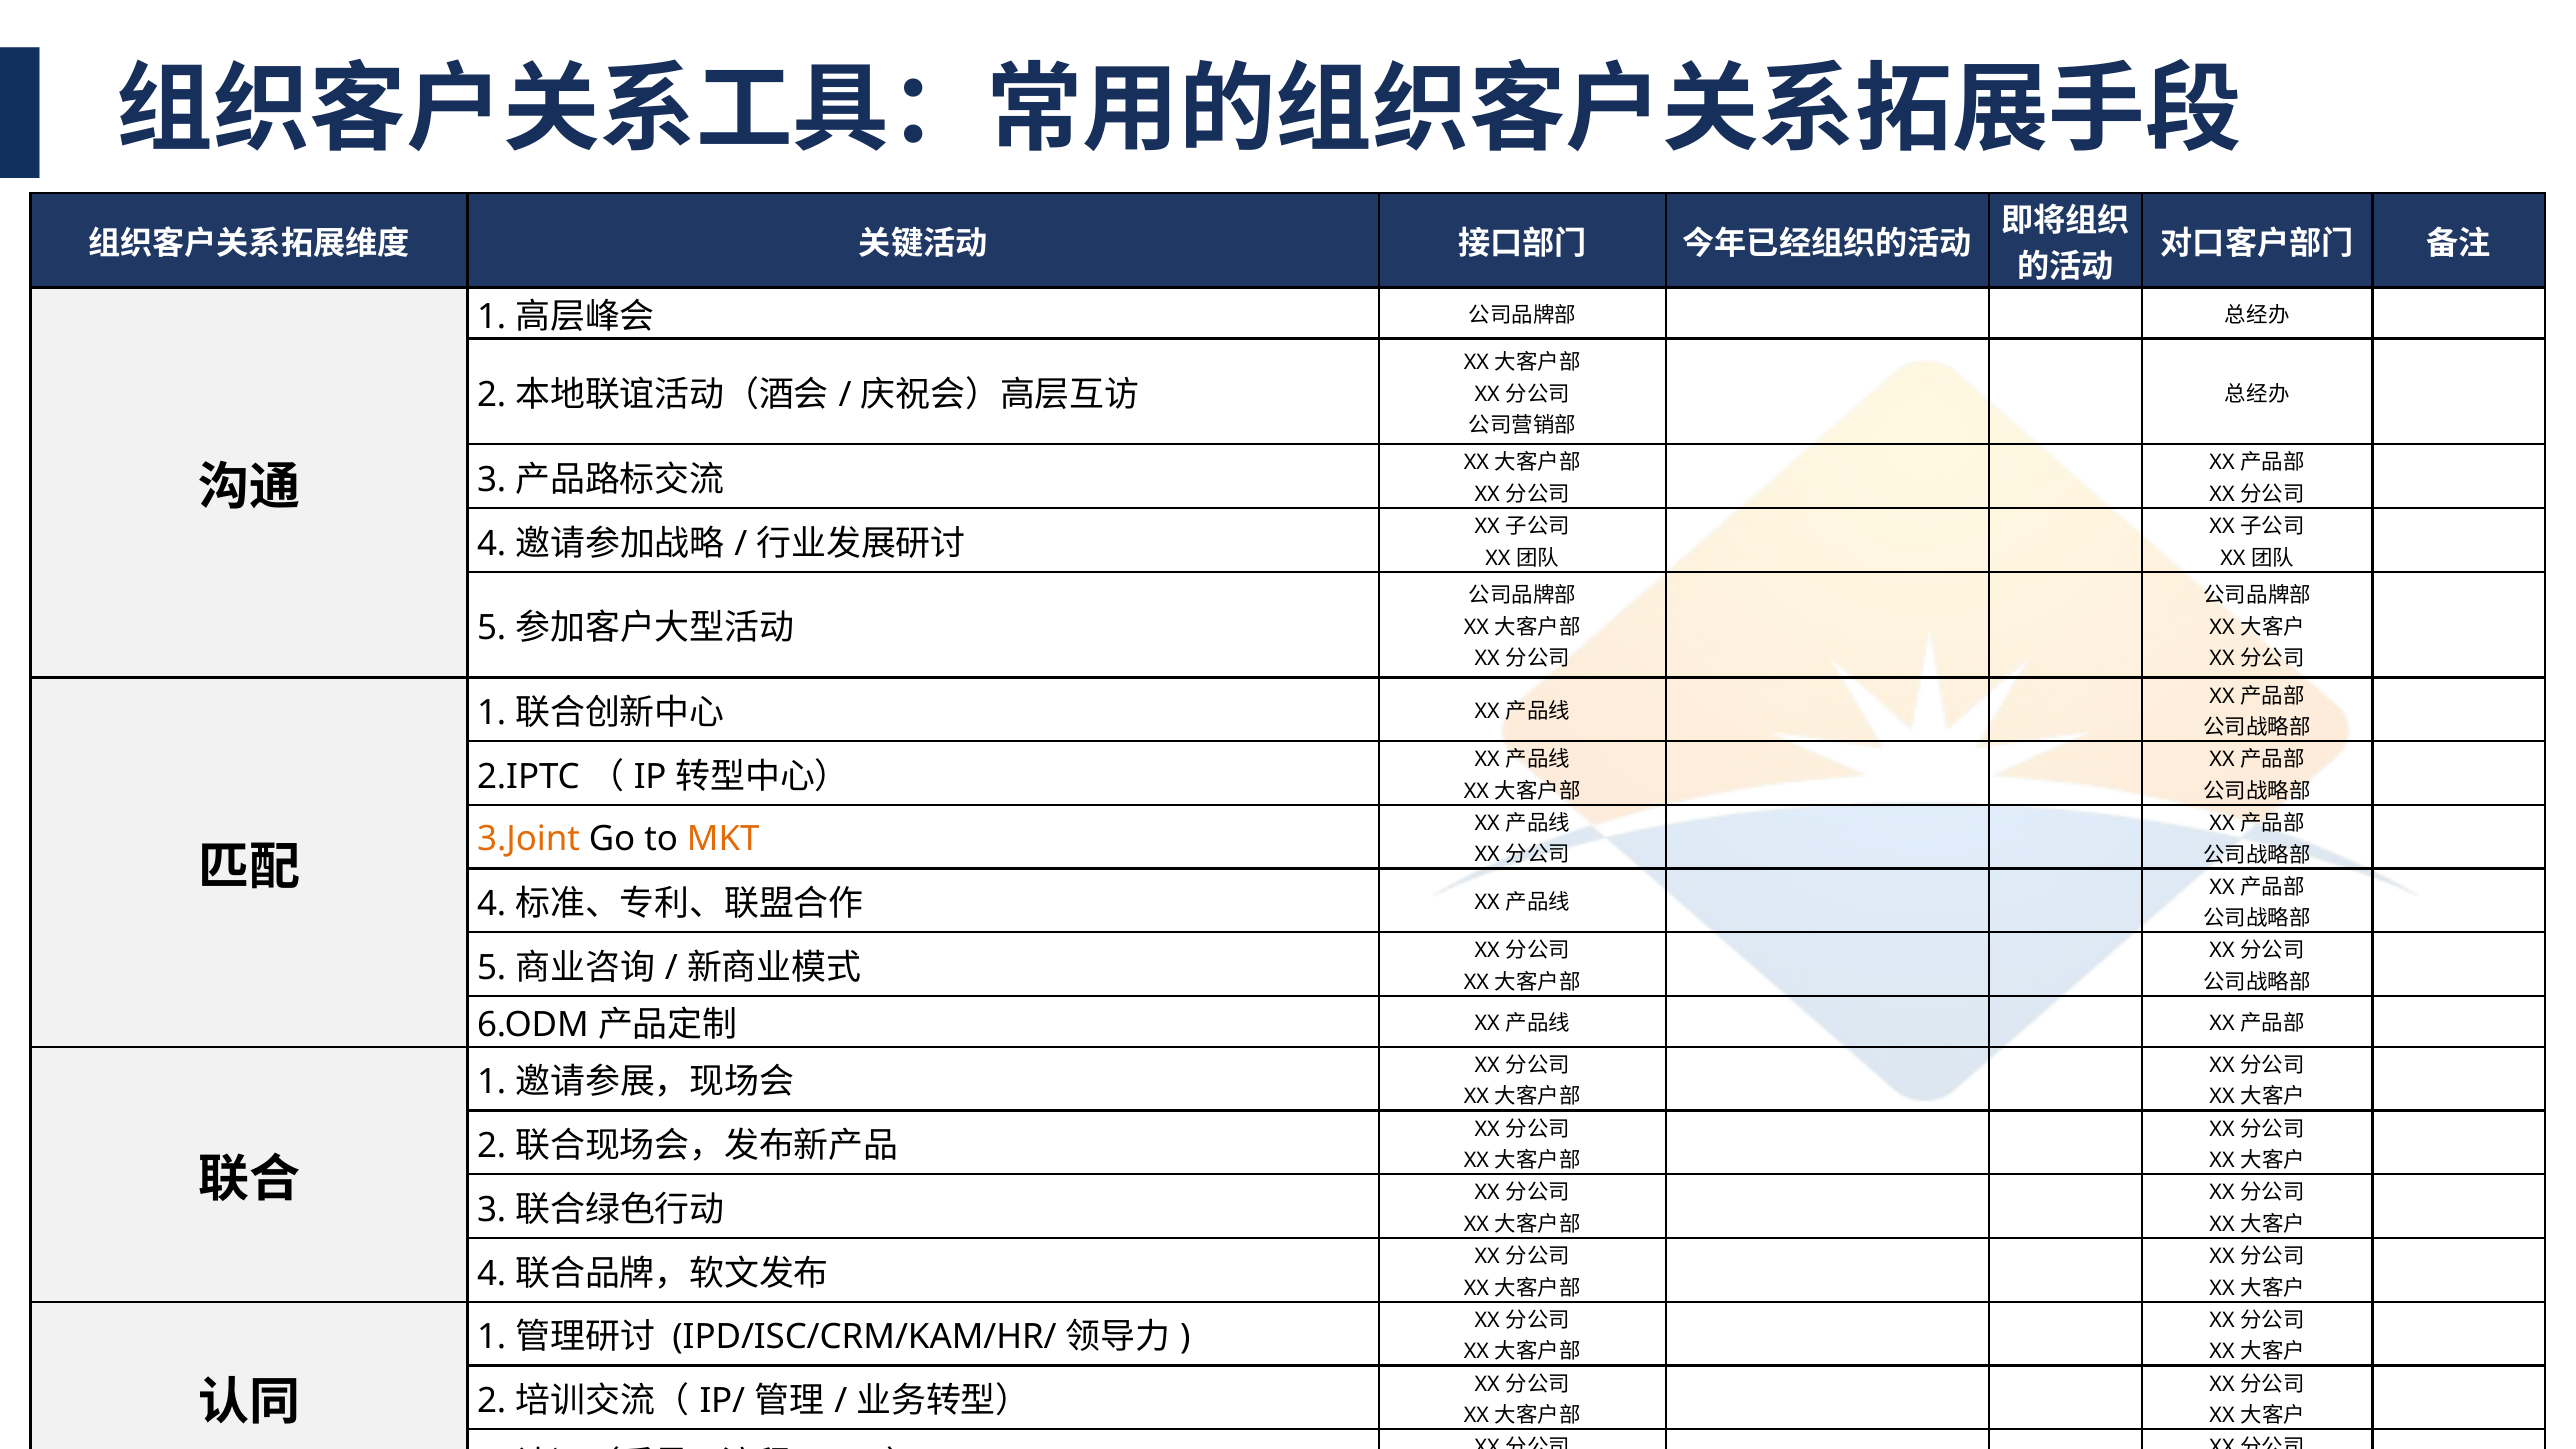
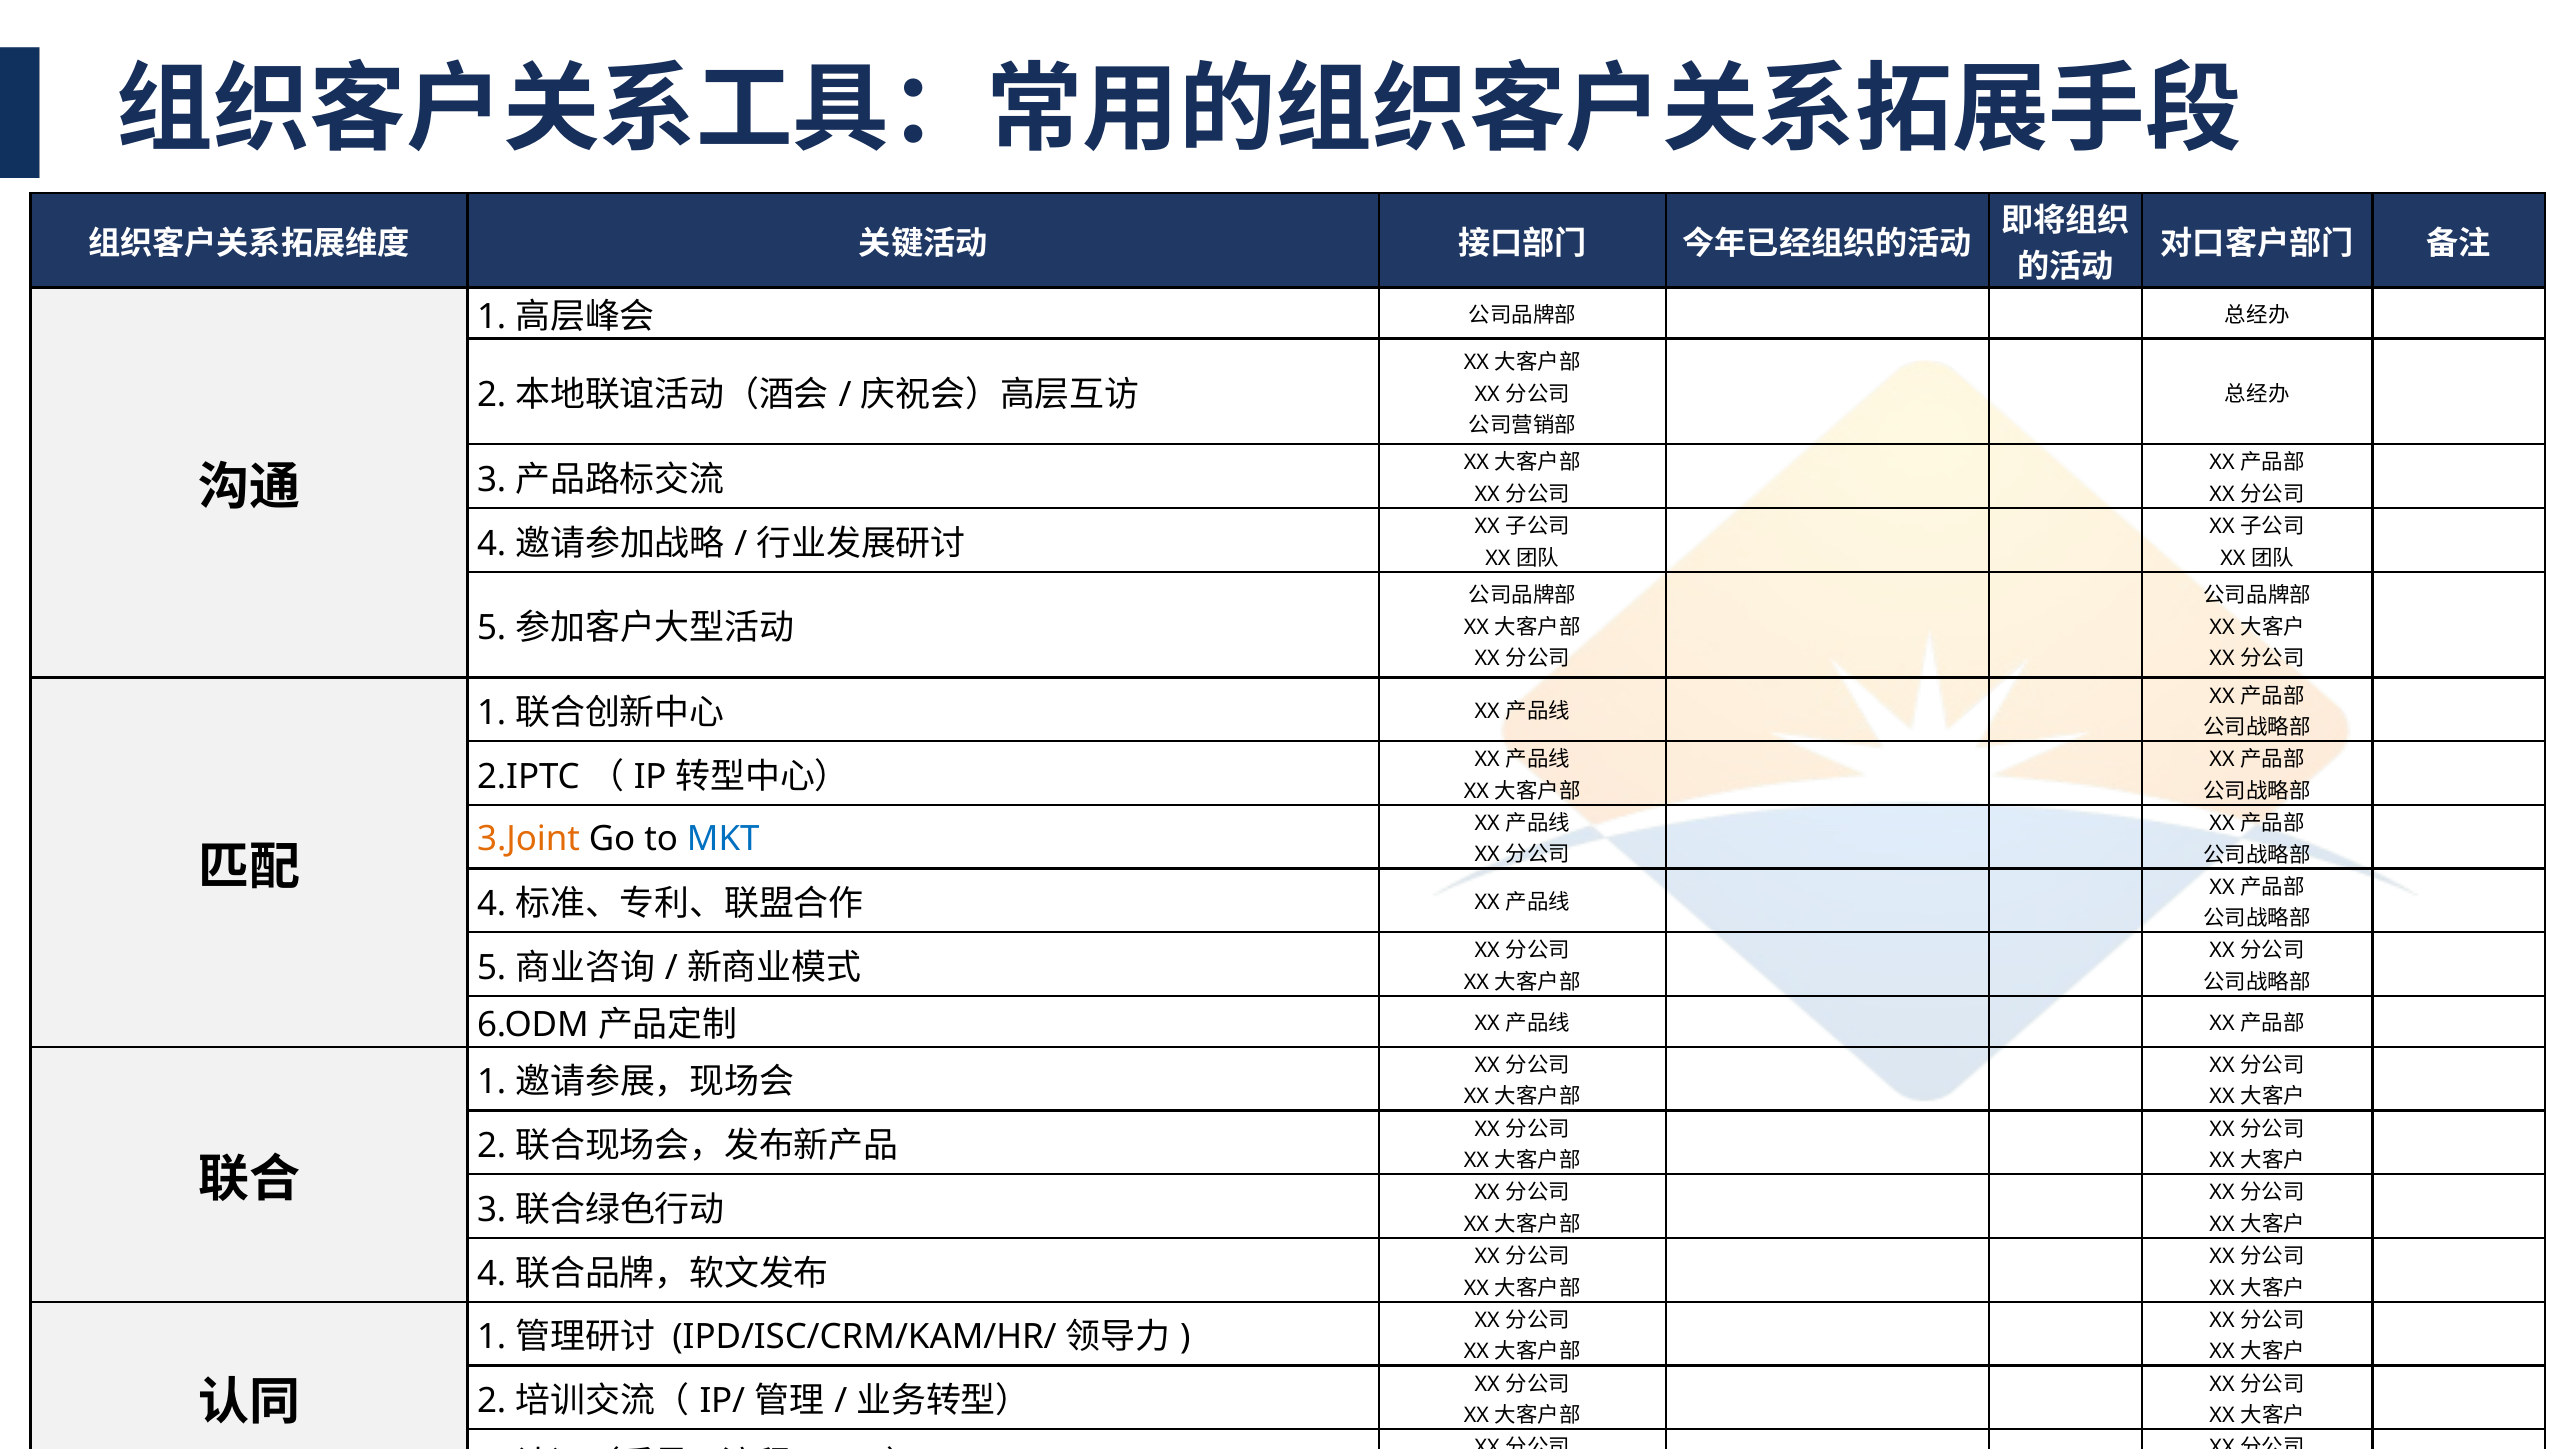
MKT colour: orange -> blue (723, 839)
